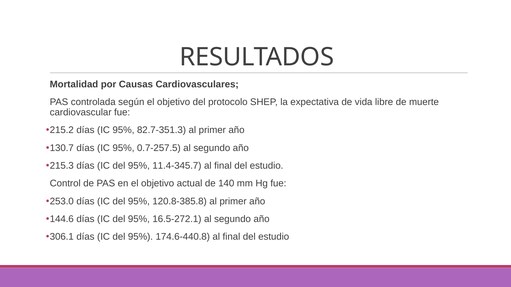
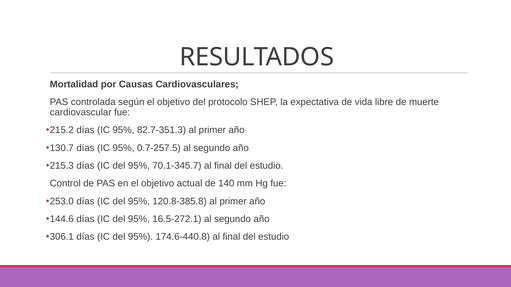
11.4-345.7: 11.4-345.7 -> 70.1-345.7 (177, 166)
